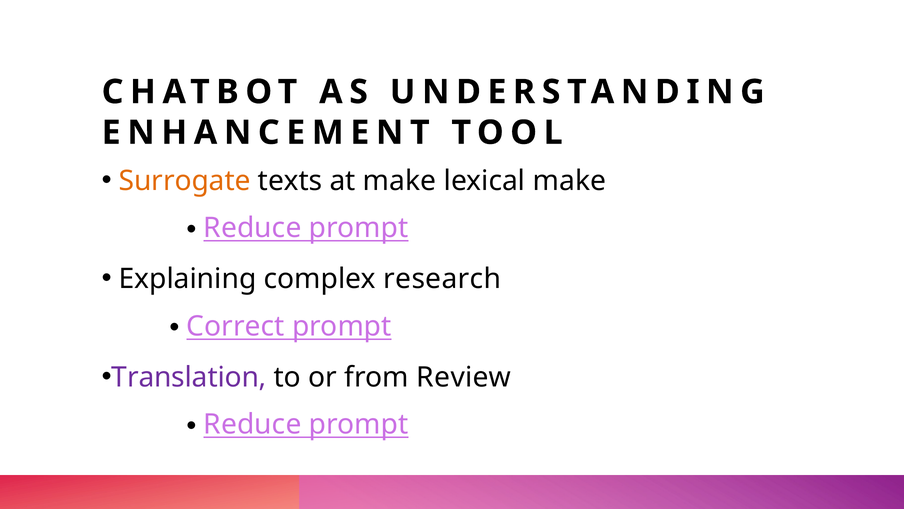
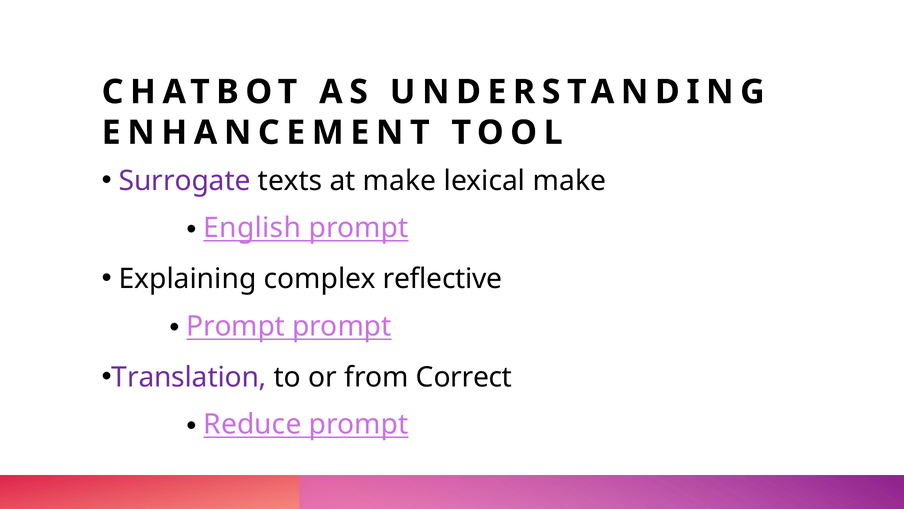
Surrogate colour: orange -> purple (185, 181)
Reduce: Reduce -> English (252, 228)
research: research -> reflective (443, 279)
Correct: Correct -> Prompt (236, 326)
Review: Review -> Correct (464, 377)
